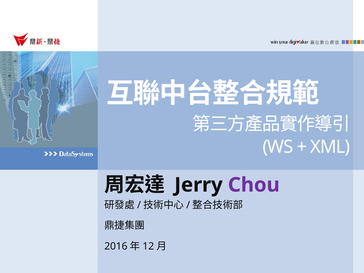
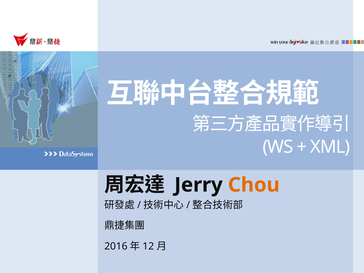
Chou colour: purple -> orange (254, 185)
